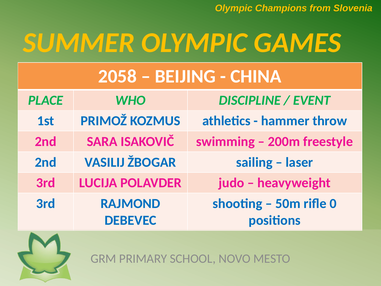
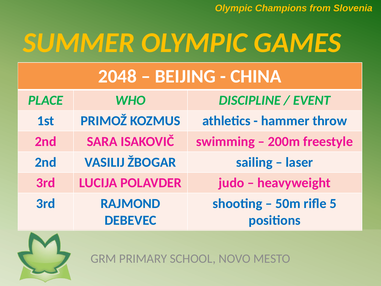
2058: 2058 -> 2048 (117, 76)
0: 0 -> 5 (333, 203)
